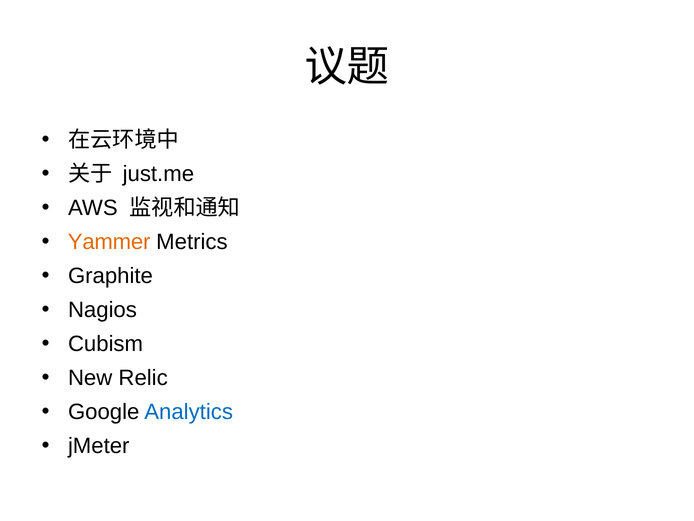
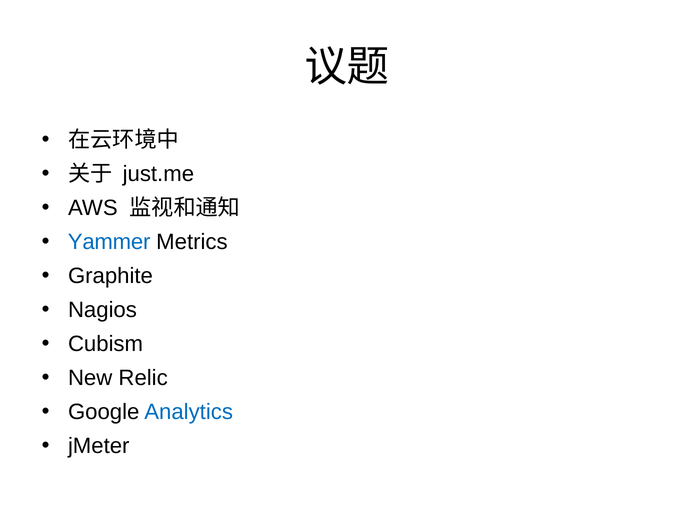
Yammer colour: orange -> blue (109, 242)
